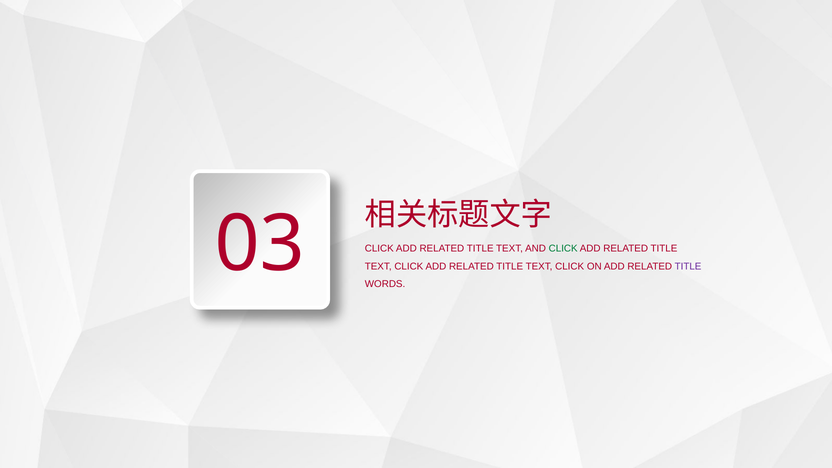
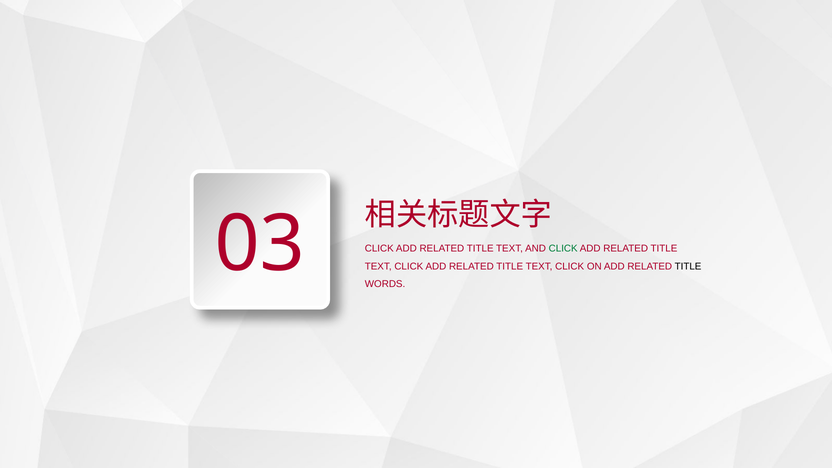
TITLE colour: purple -> black (688, 266)
